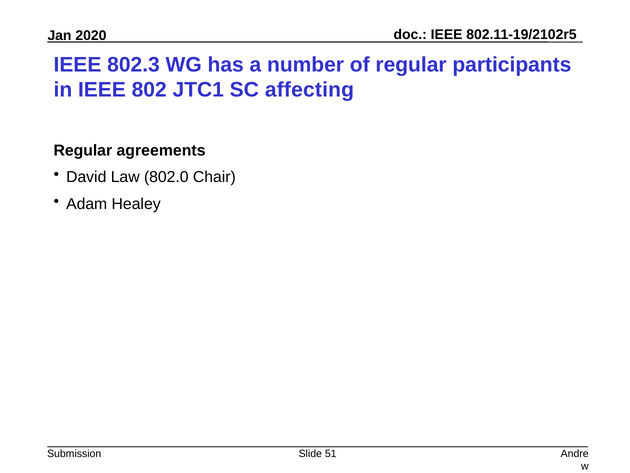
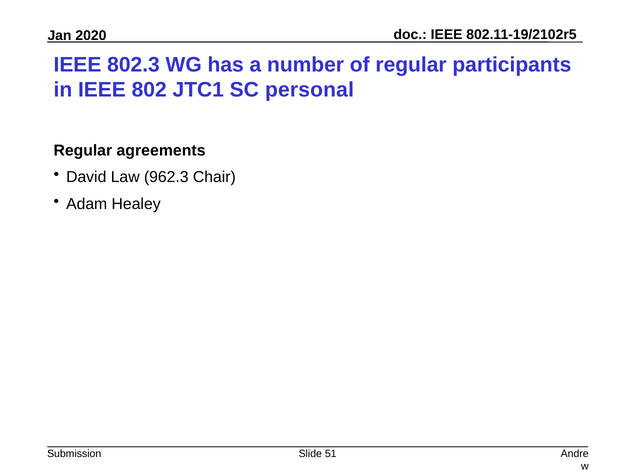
affecting: affecting -> personal (309, 90)
802.0: 802.0 -> 962.3 (166, 177)
